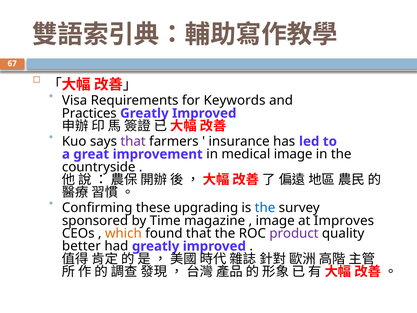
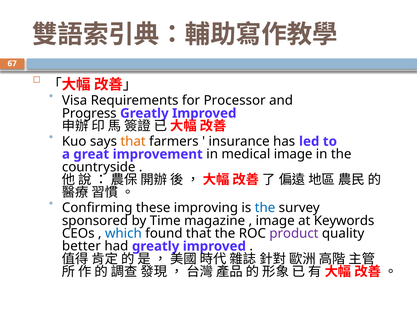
Keywords: Keywords -> Processor (235, 100)
Practices: Practices -> Progress (89, 113)
that colour: purple -> orange (133, 141)
upgrading: upgrading -> improving (206, 208)
Improves: Improves -> Keywords (344, 220)
which colour: orange -> blue (123, 233)
